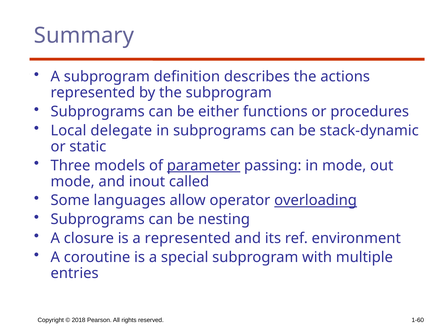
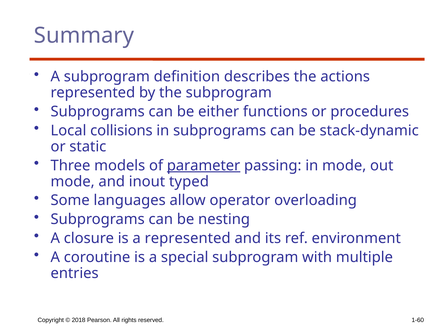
delegate: delegate -> collisions (121, 130)
called: called -> typed (189, 181)
overloading underline: present -> none (316, 200)
